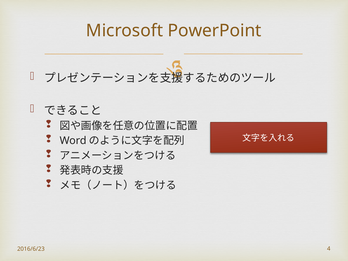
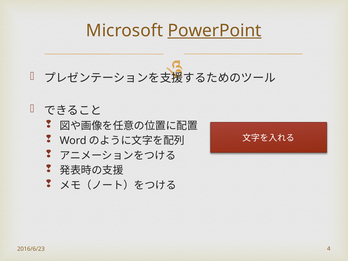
PowerPoint underline: none -> present (215, 31)
